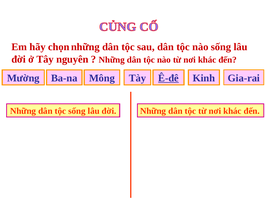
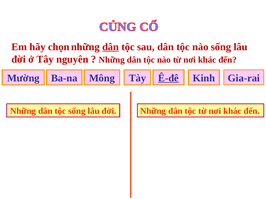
dân underline: none -> present (111, 47)
